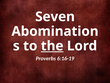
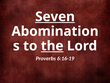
Seven underline: none -> present (55, 17)
